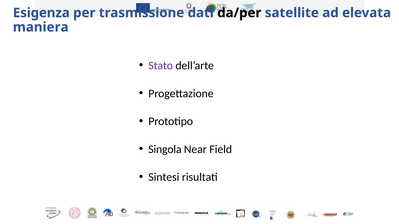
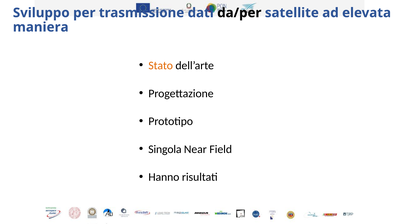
Esigenza: Esigenza -> Sviluppo (41, 13)
Stato colour: purple -> orange (161, 66)
Sintesi: Sintesi -> Hanno (164, 177)
